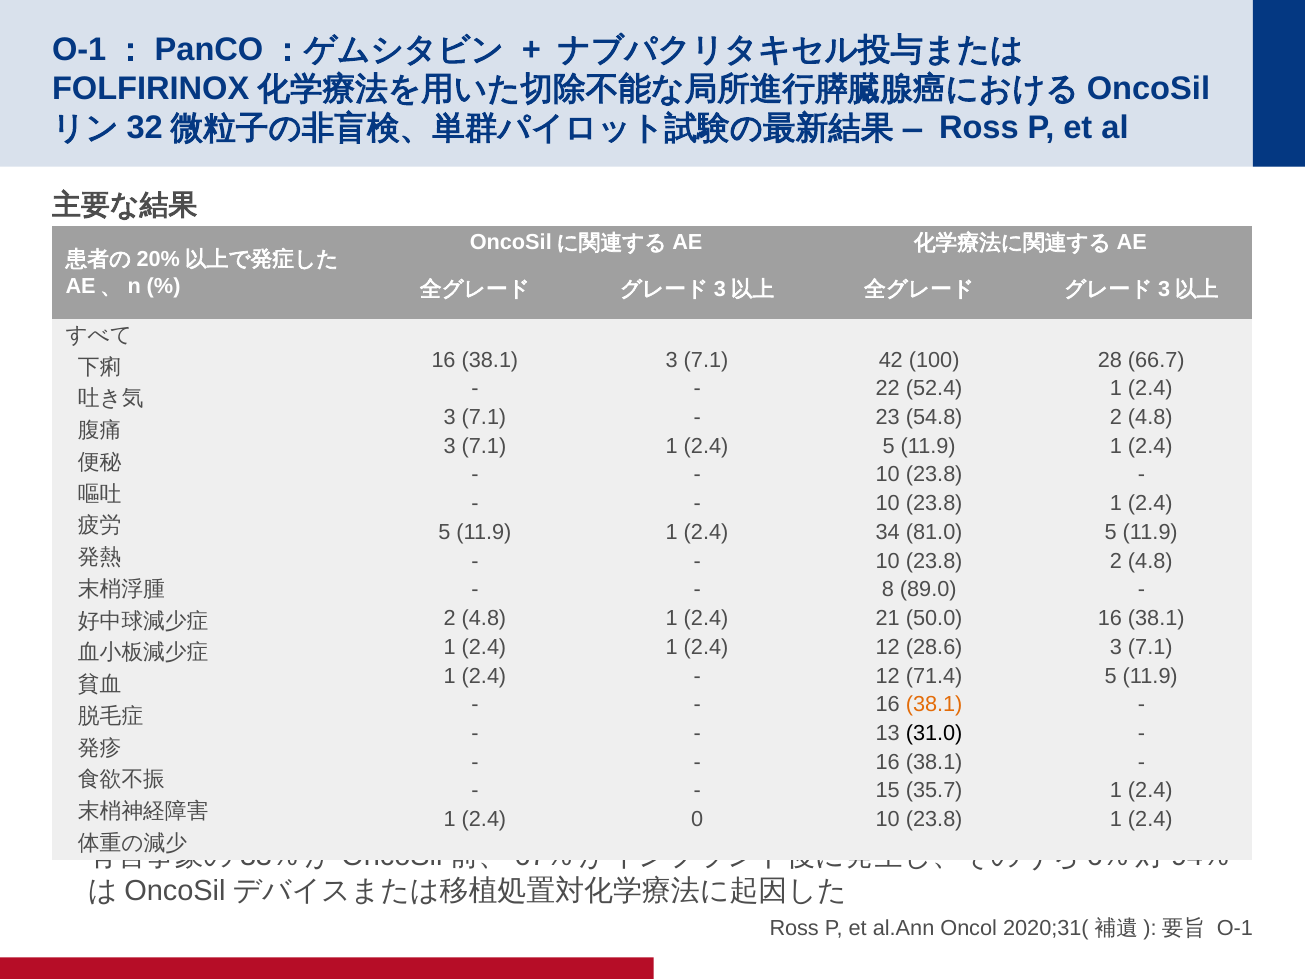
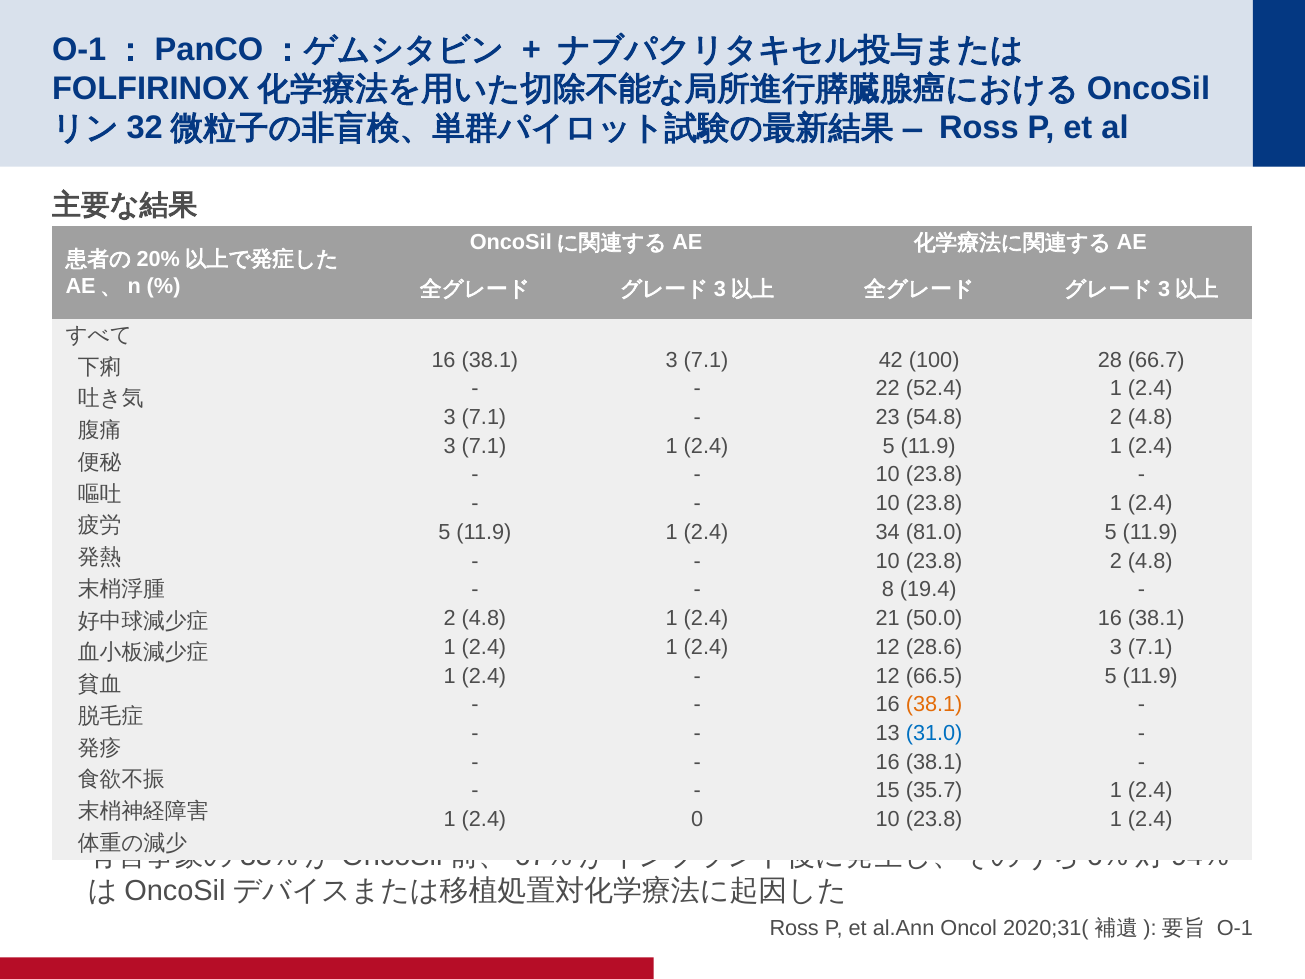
89.0: 89.0 -> 19.4 (928, 590)
71.4: 71.4 -> 66.5 (934, 676)
31.0 colour: black -> blue (934, 733)
